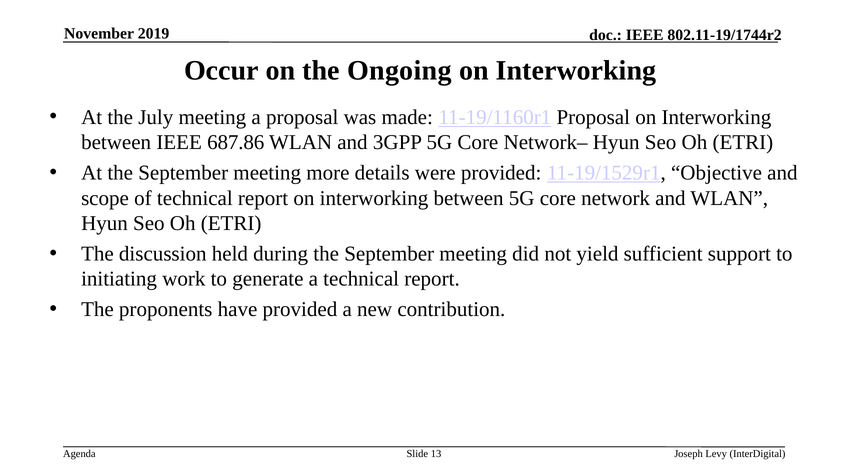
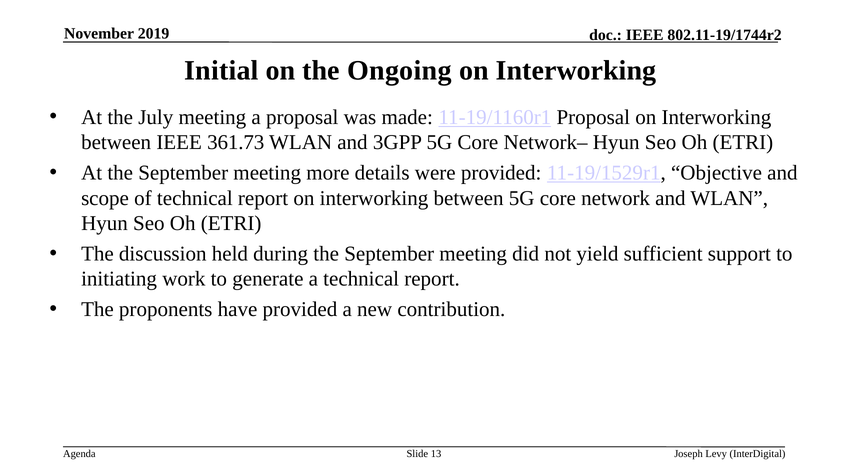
Occur: Occur -> Initial (221, 70)
687.86: 687.86 -> 361.73 (236, 142)
